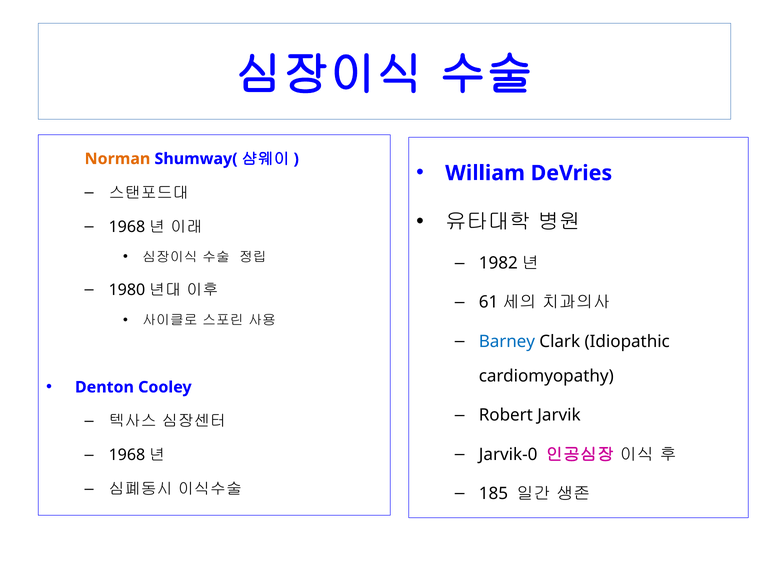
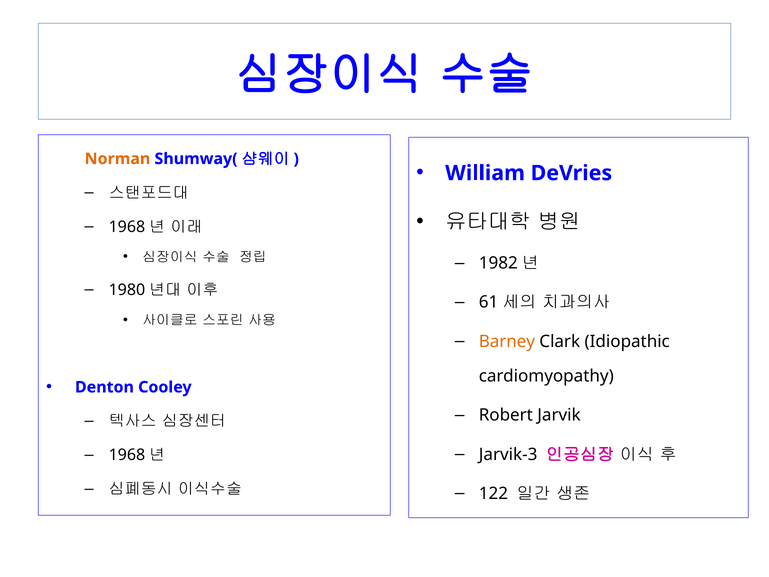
Barney colour: blue -> orange (507, 341)
Jarvik-0: Jarvik-0 -> Jarvik-3 (508, 454)
185: 185 -> 122 (493, 493)
